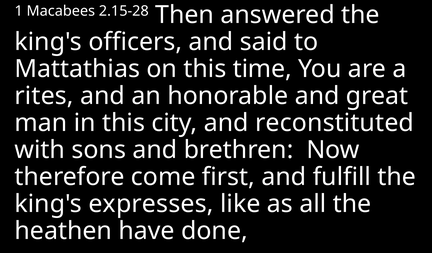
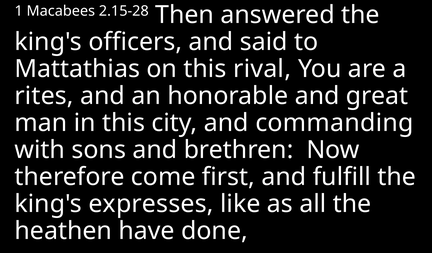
time: time -> rival (262, 69)
reconstituted: reconstituted -> commanding (334, 123)
